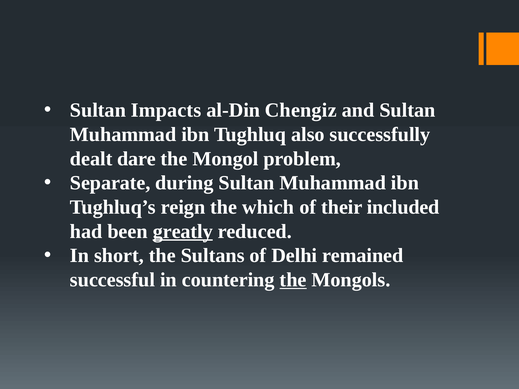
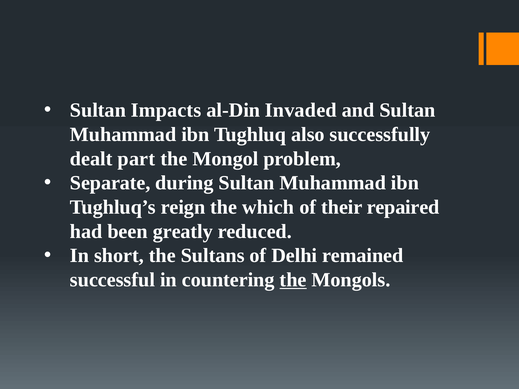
Chengiz: Chengiz -> Invaded (301, 110)
dare: dare -> part (136, 159)
included: included -> repaired (403, 207)
greatly underline: present -> none (183, 232)
